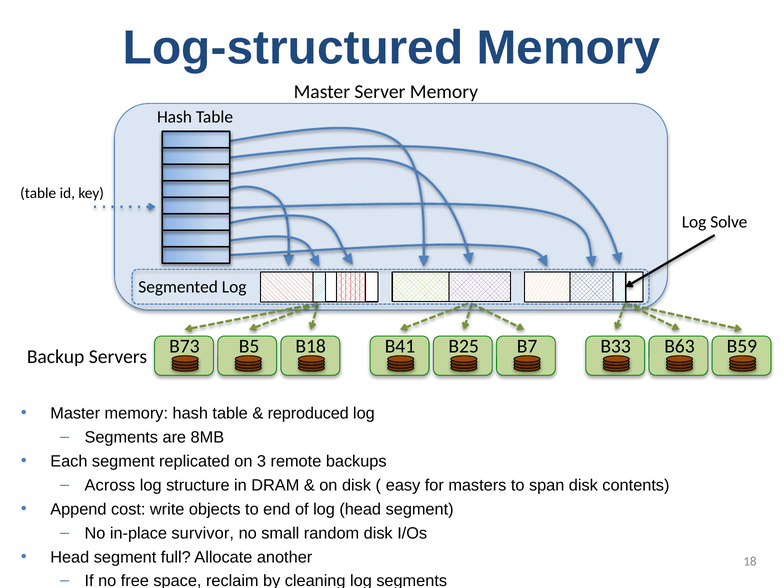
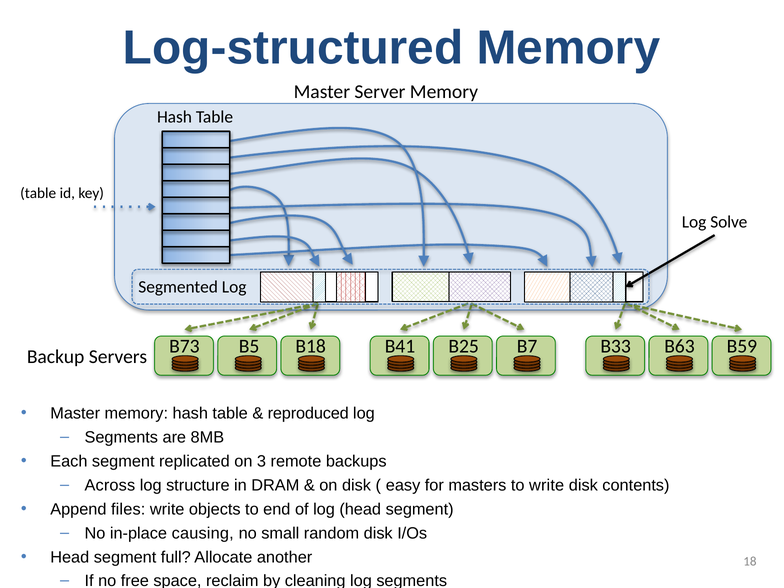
to span: span -> write (547, 485)
cost: cost -> files (128, 509)
survivor: survivor -> causing (203, 533)
